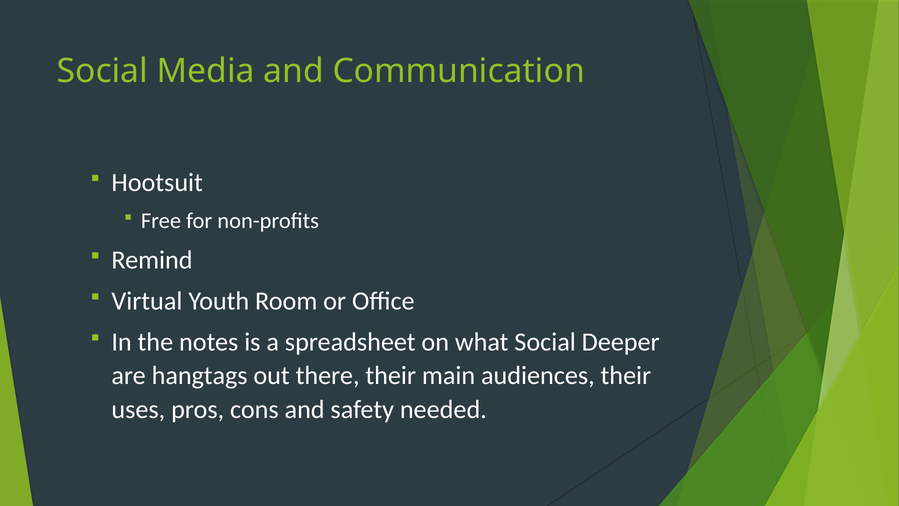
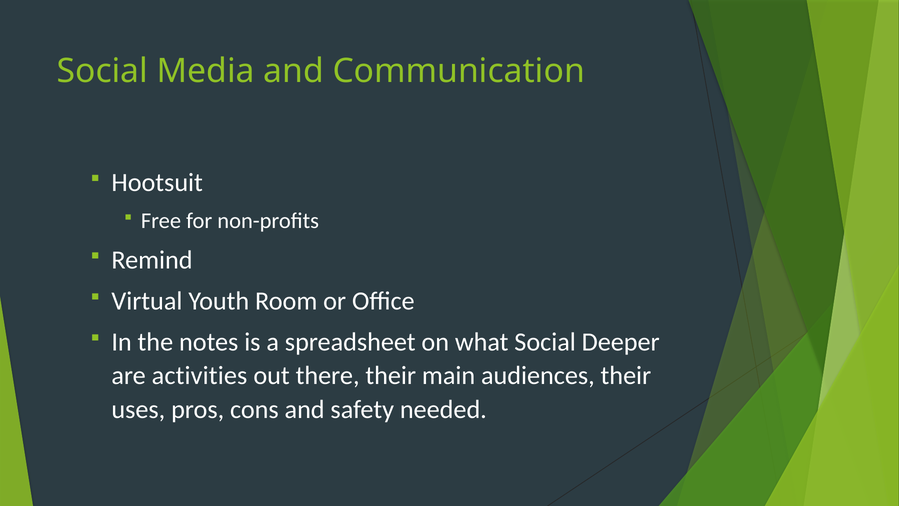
hangtags: hangtags -> activities (200, 376)
